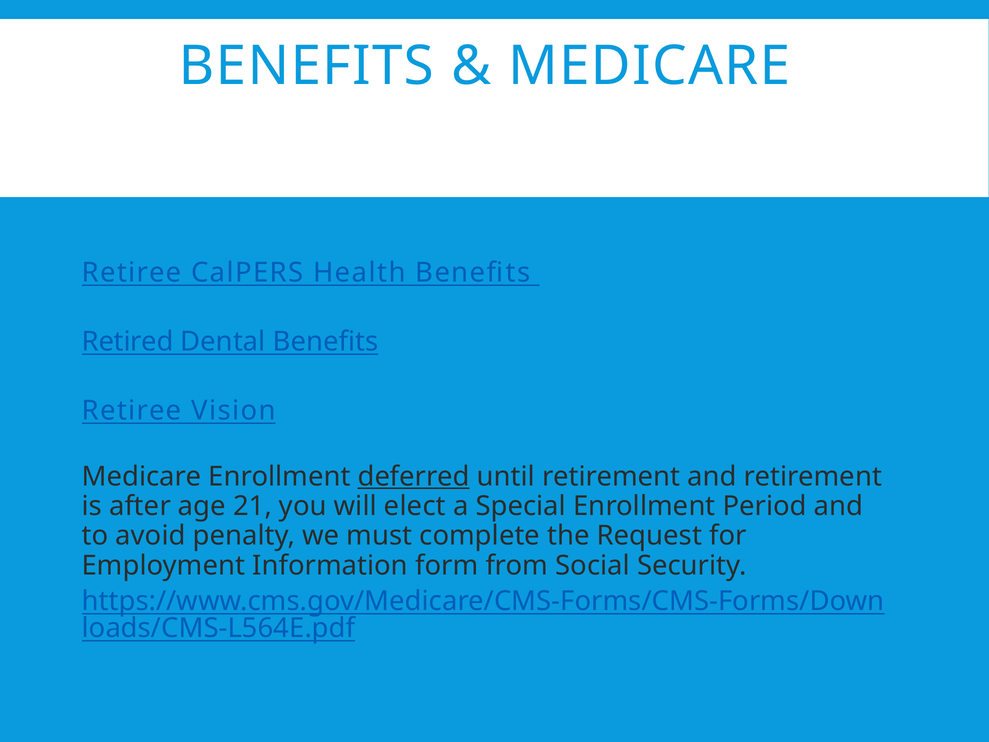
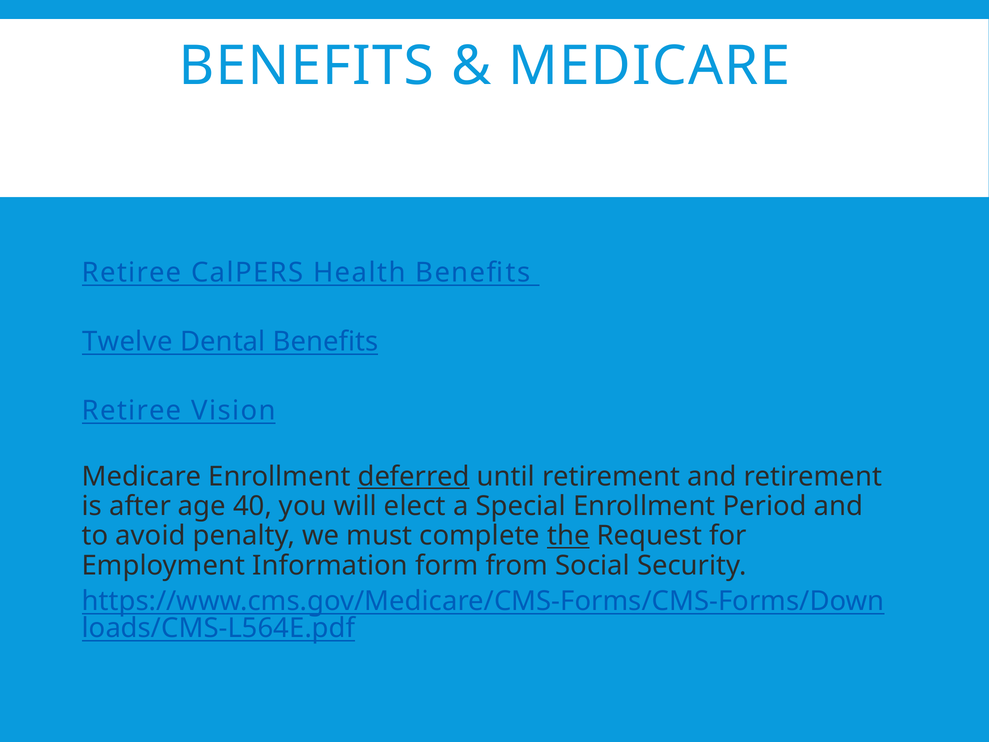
Retired: Retired -> Twelve (127, 342)
21: 21 -> 40 (252, 506)
the underline: none -> present (568, 536)
